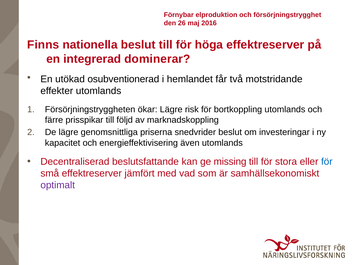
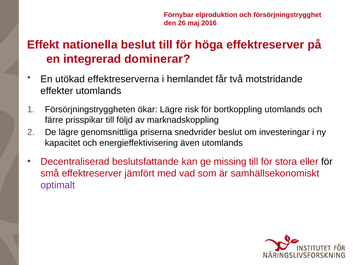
Finns: Finns -> Effekt (43, 45)
osubventionerad: osubventionerad -> effektreserverna (123, 79)
för colour: blue -> black (327, 162)
